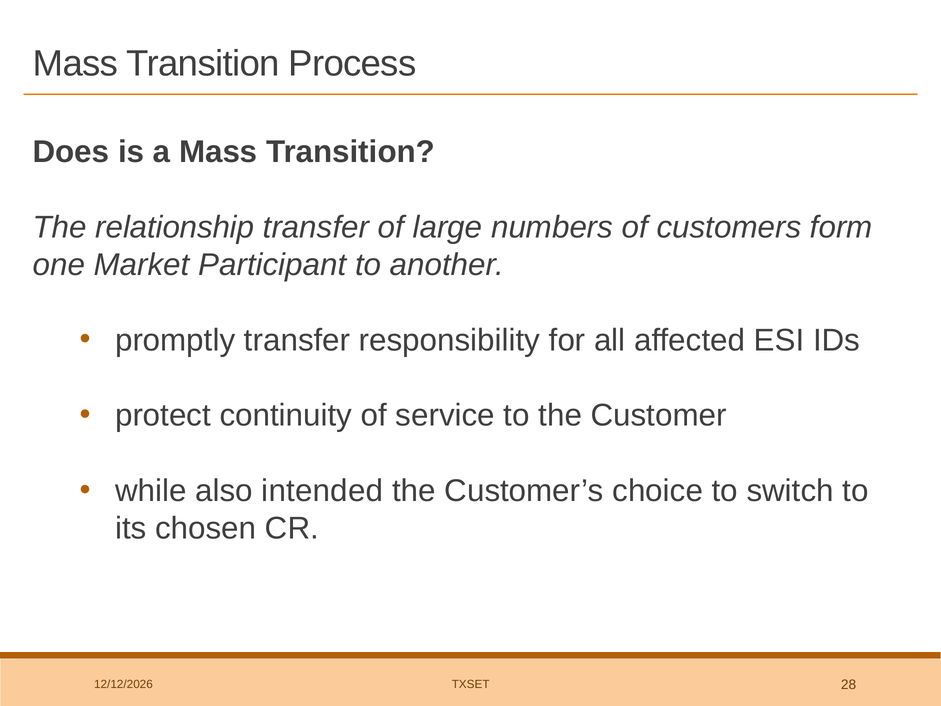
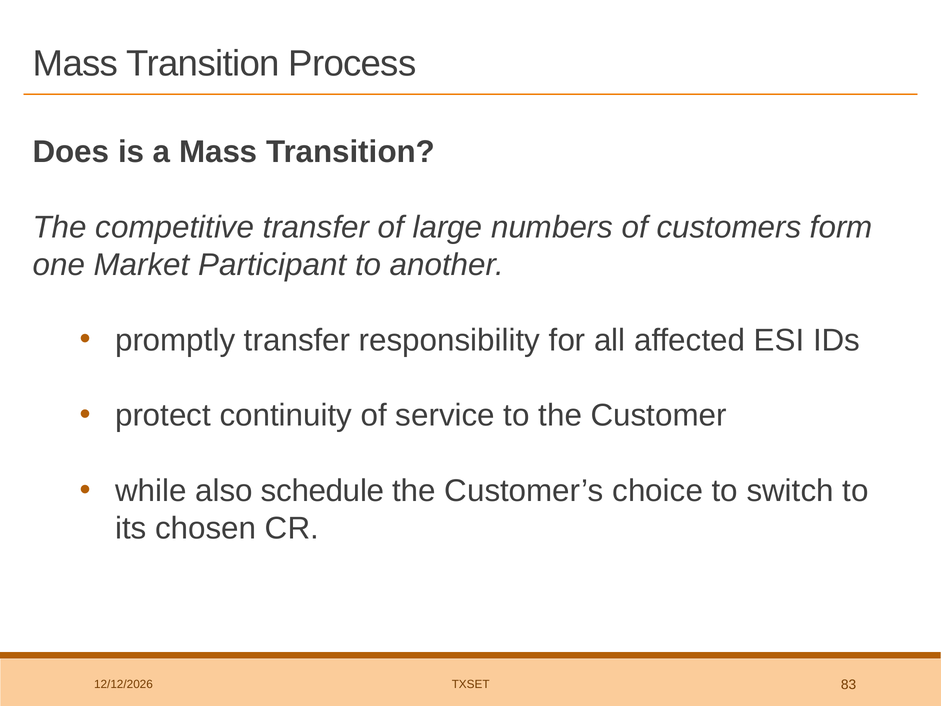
relationship: relationship -> competitive (175, 227)
intended: intended -> schedule (323, 491)
28: 28 -> 83 (849, 684)
